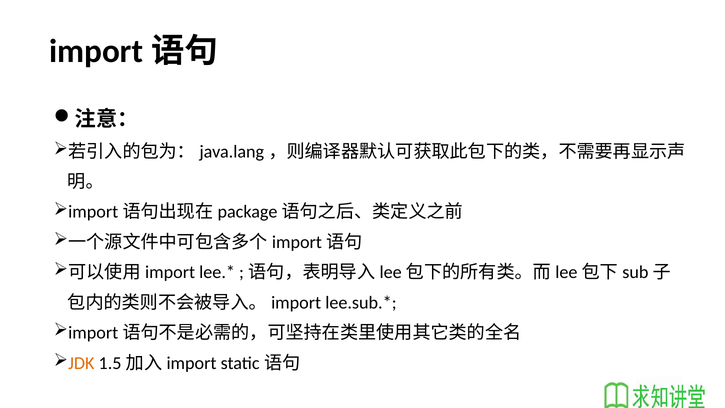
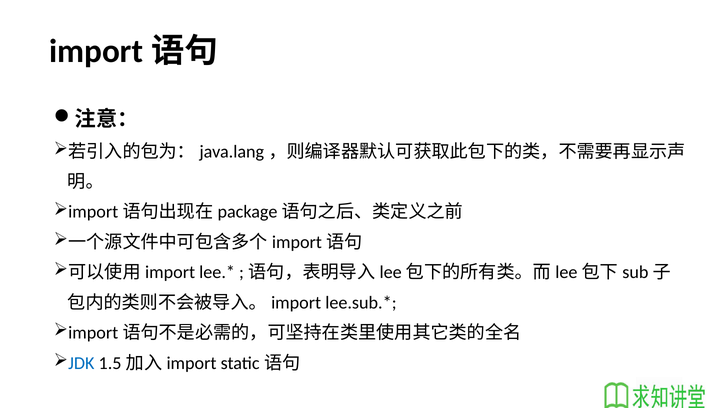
JDK colour: orange -> blue (81, 363)
